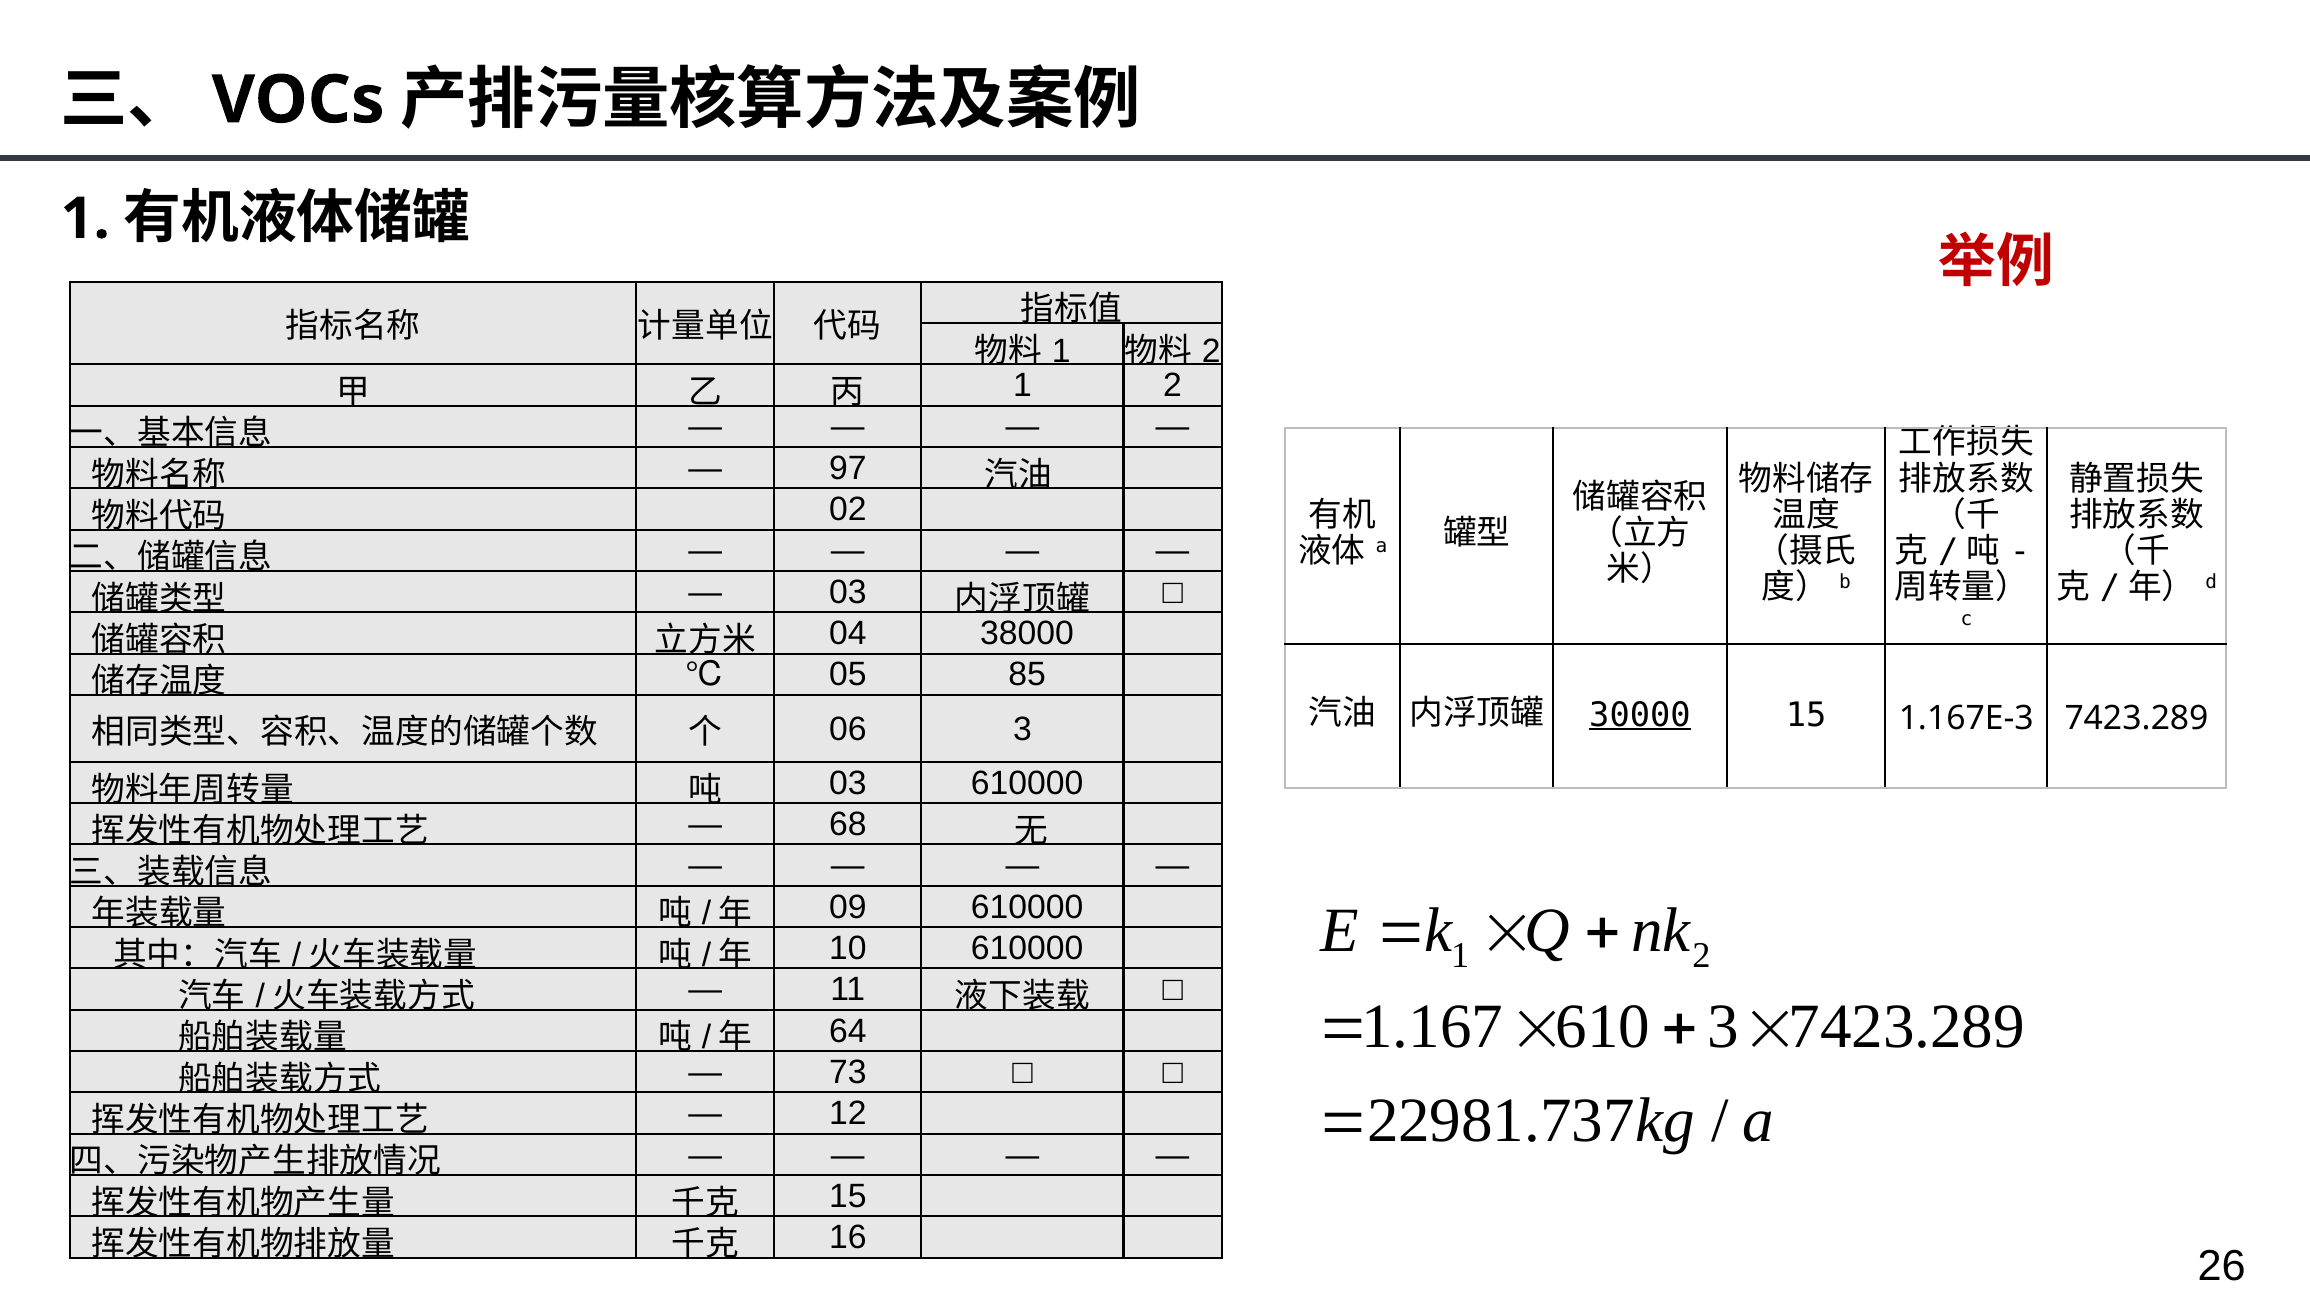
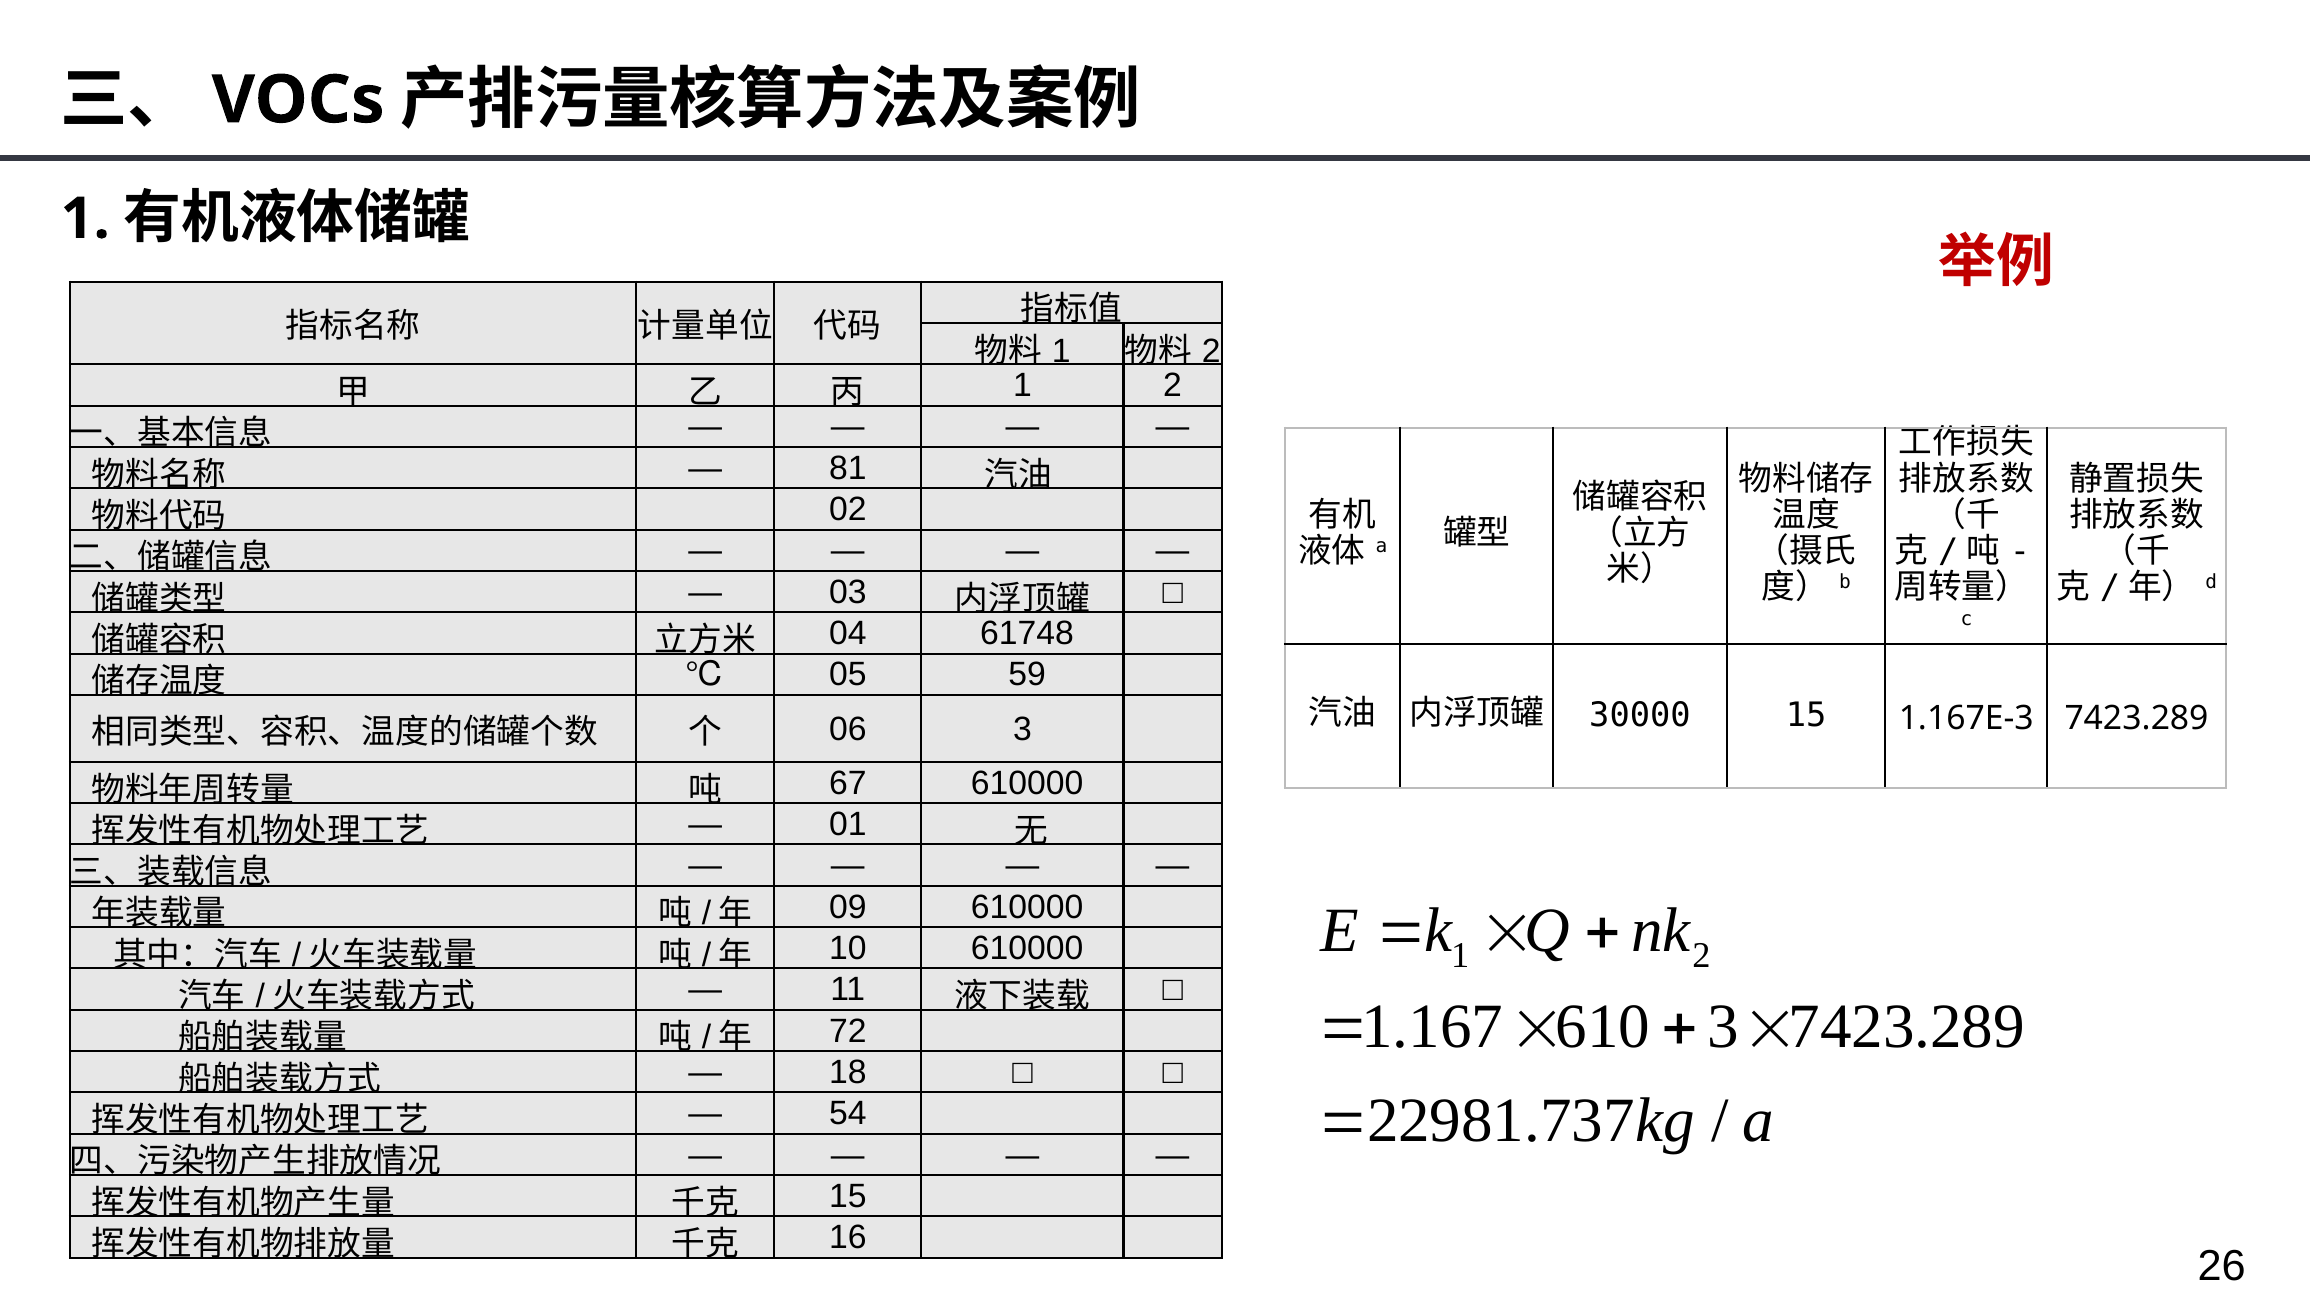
97: 97 -> 81 (848, 468)
38000: 38000 -> 61748 (1027, 634)
85: 85 -> 59 (1027, 675)
30000 underline: present -> none (1640, 715)
03: 03 -> 67 (848, 783)
68: 68 -> 01 (848, 825)
64: 64 -> 72 (848, 1031)
73: 73 -> 18 (848, 1073)
12: 12 -> 54 (848, 1114)
